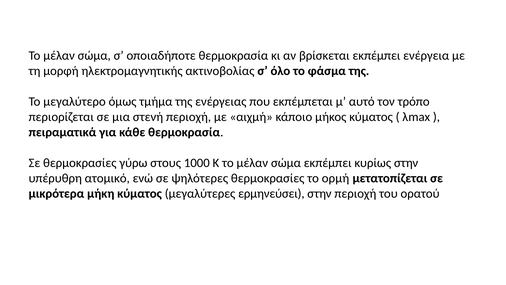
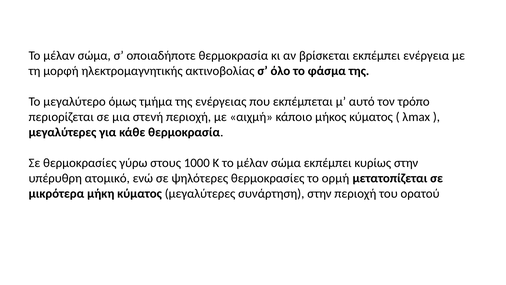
πειραματικά: πειραματικά -> μεγαλύτερες (62, 132)
ερμηνεύσει: ερμηνεύσει -> συνάρτηση (271, 193)
